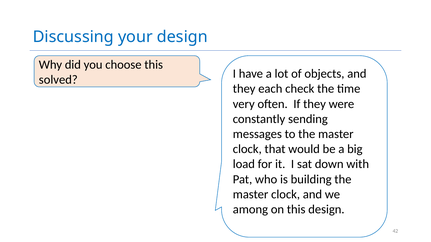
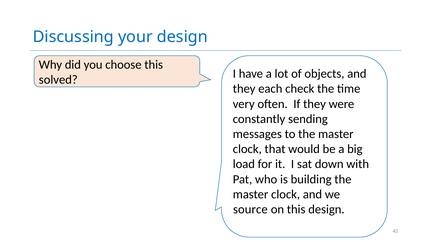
among: among -> source (250, 210)
